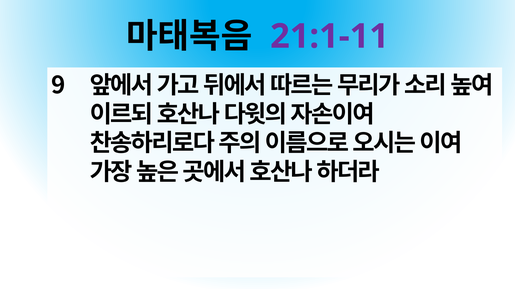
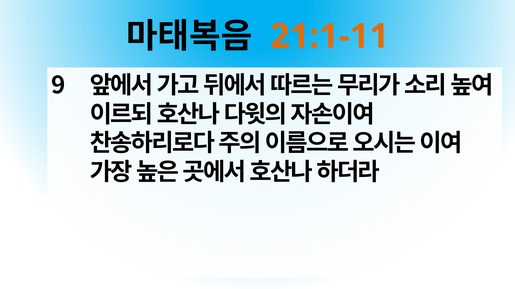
21:1-11 colour: purple -> orange (330, 36)
